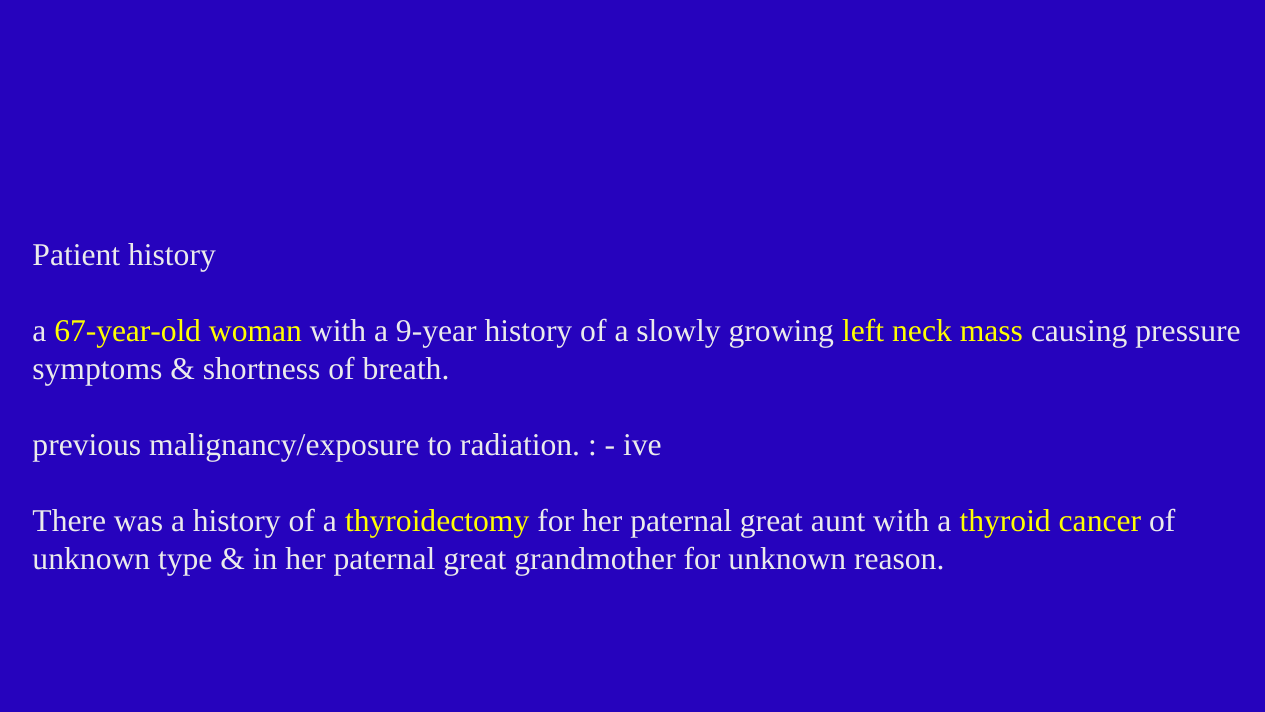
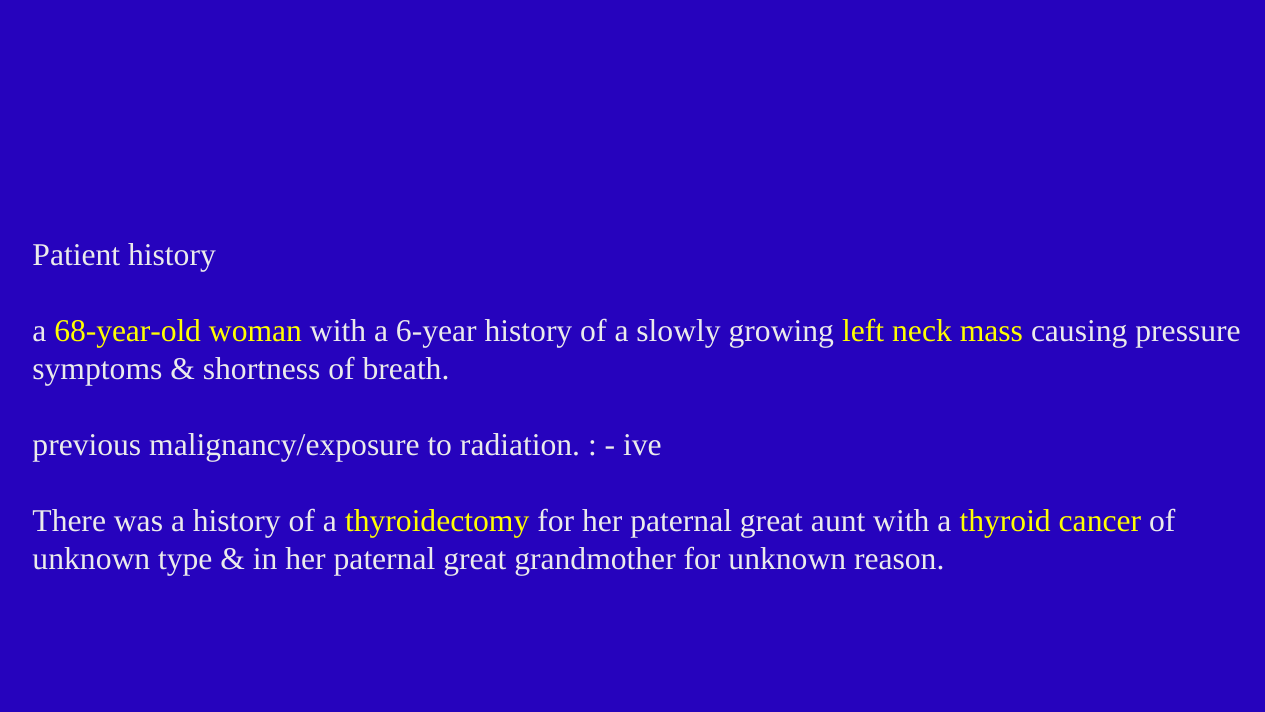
67-year-old: 67-year-old -> 68-year-old (128, 331)
9-year: 9-year -> 6-year (436, 331)
